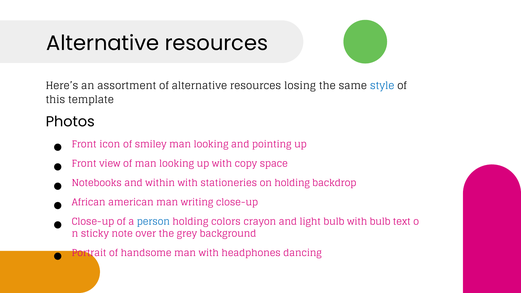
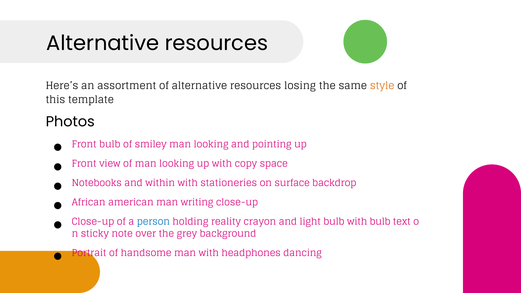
style colour: blue -> orange (382, 86)
Front icon: icon -> bulb (110, 144)
on holding: holding -> surface (292, 183)
colors: colors -> reality (226, 222)
